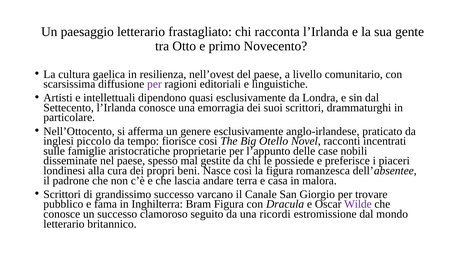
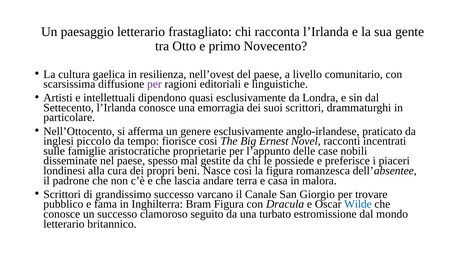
Otello: Otello -> Ernest (274, 141)
Wilde colour: purple -> blue (358, 204)
ricordi: ricordi -> turbato (275, 214)
